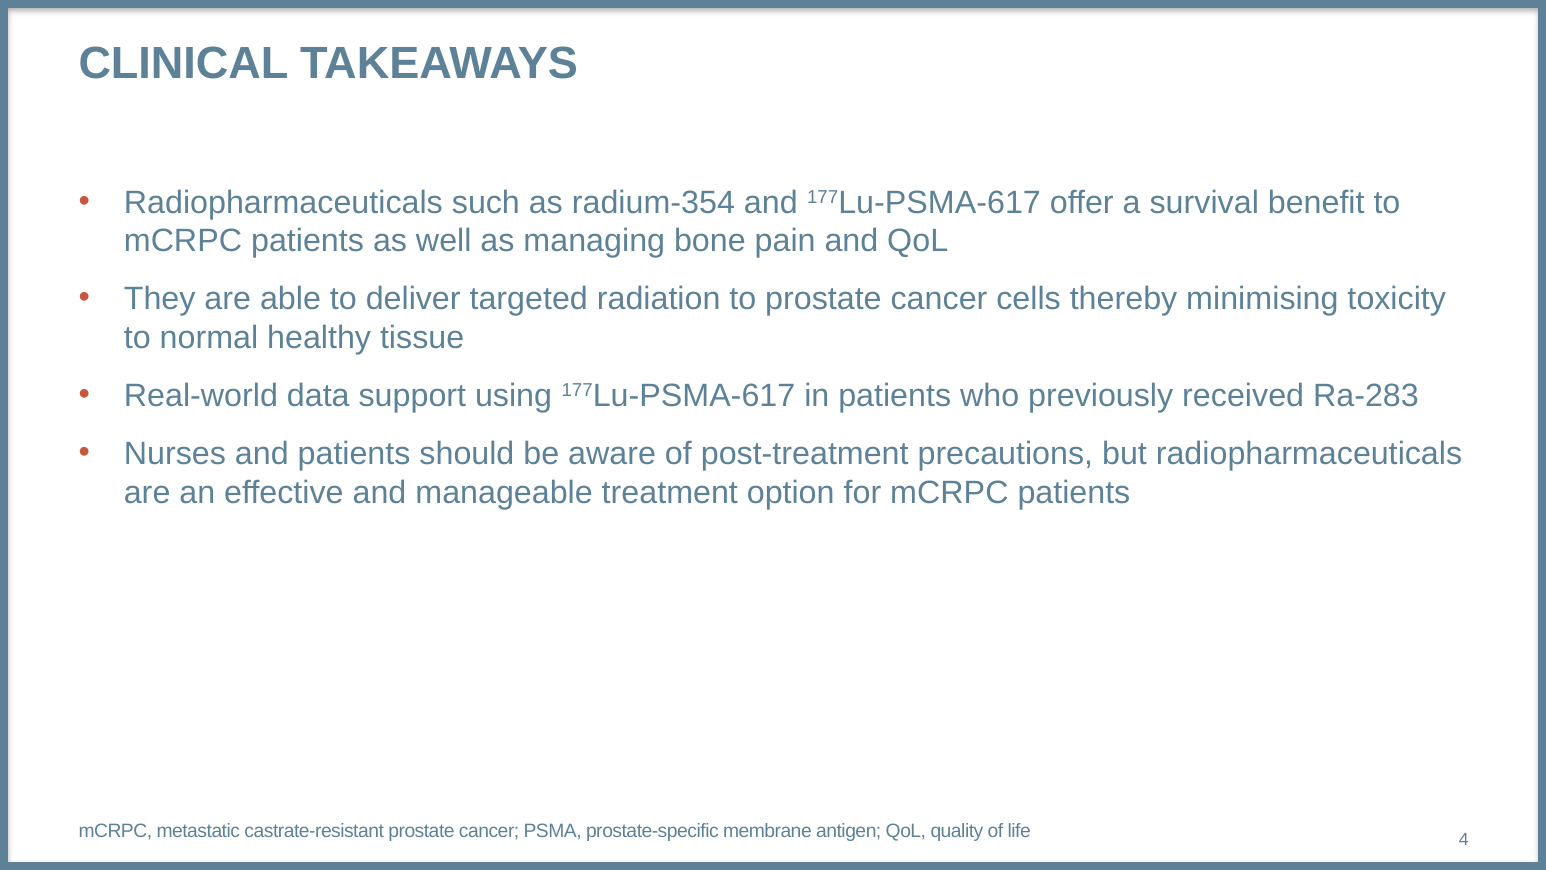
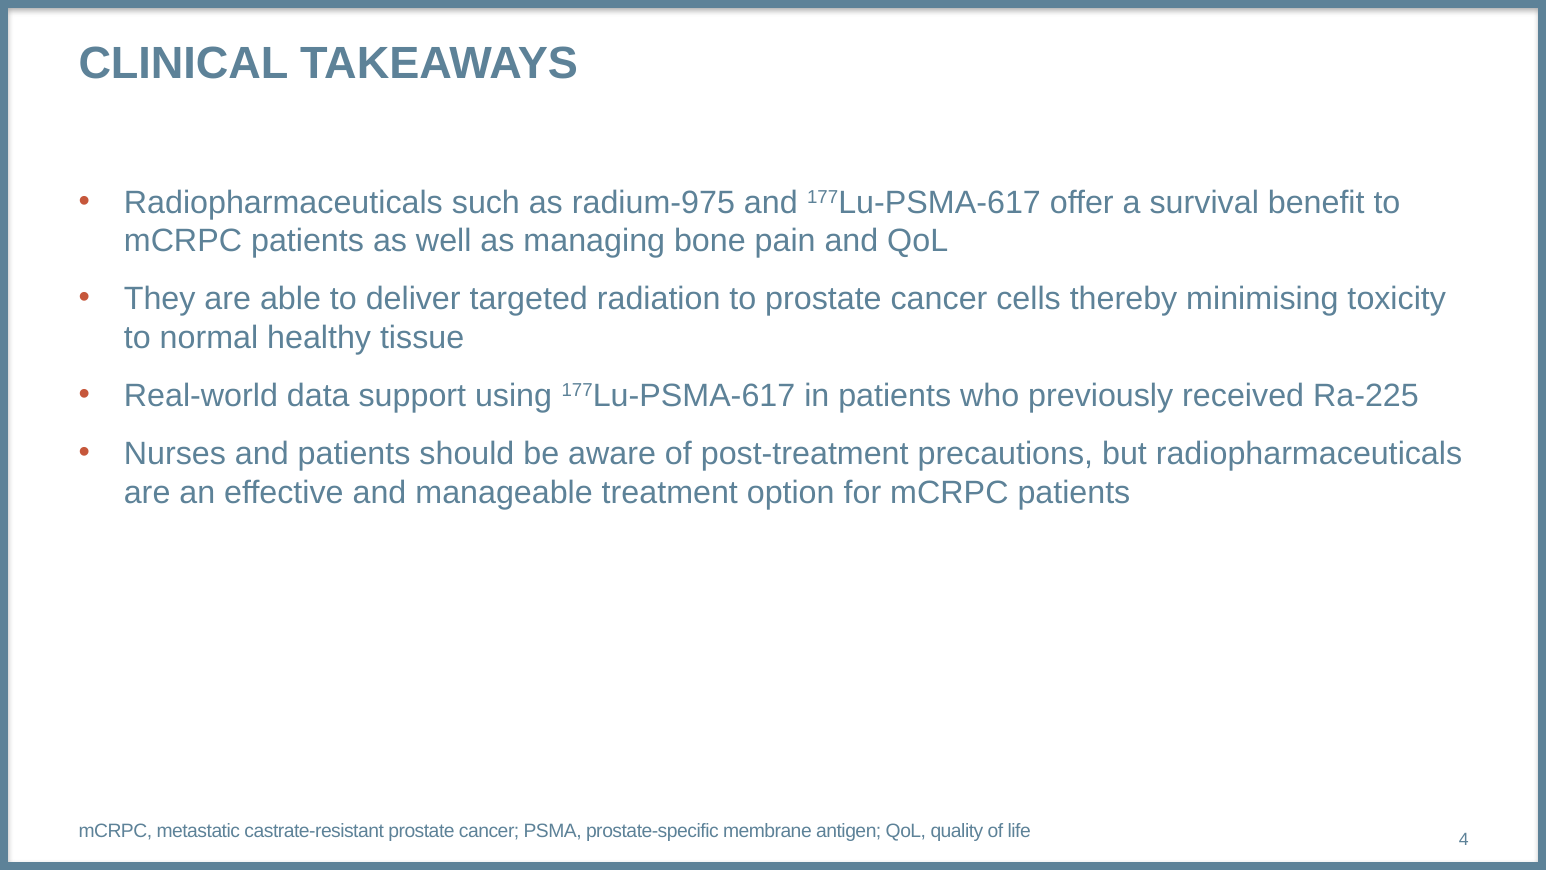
radium-354: radium-354 -> radium-975 (653, 202)
Ra-283: Ra-283 -> Ra-225 (1366, 396)
